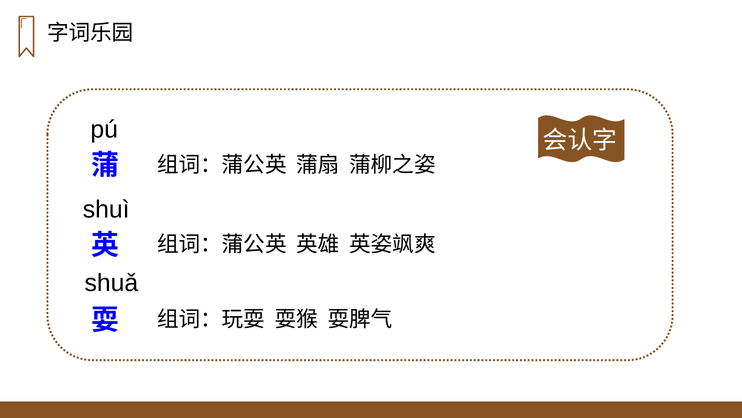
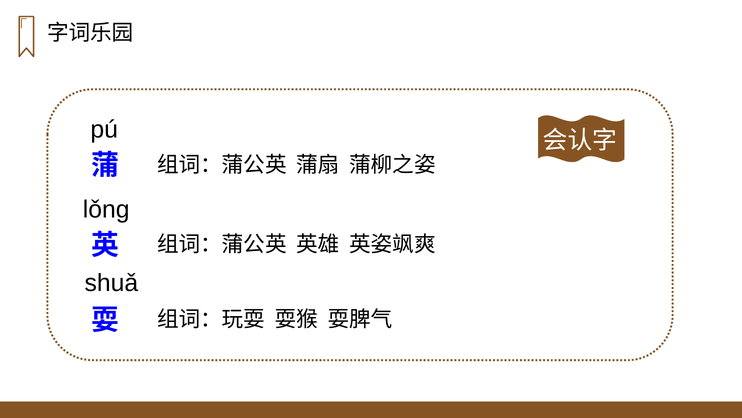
shuì: shuì -> lǒnɡ (106, 210)
